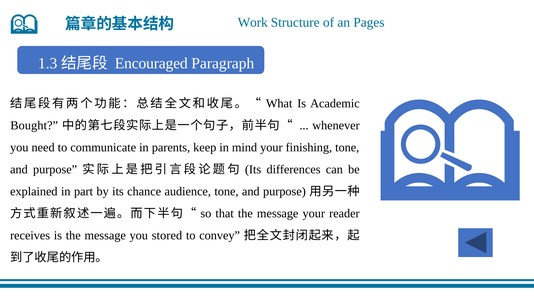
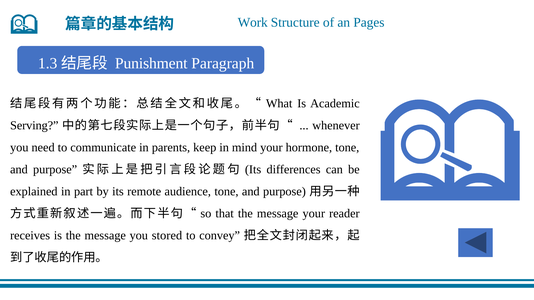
Encouraged: Encouraged -> Punishment (151, 63)
Bought: Bought -> Serving (34, 126)
finishing: finishing -> hormone (309, 148)
chance: chance -> remote (144, 192)
